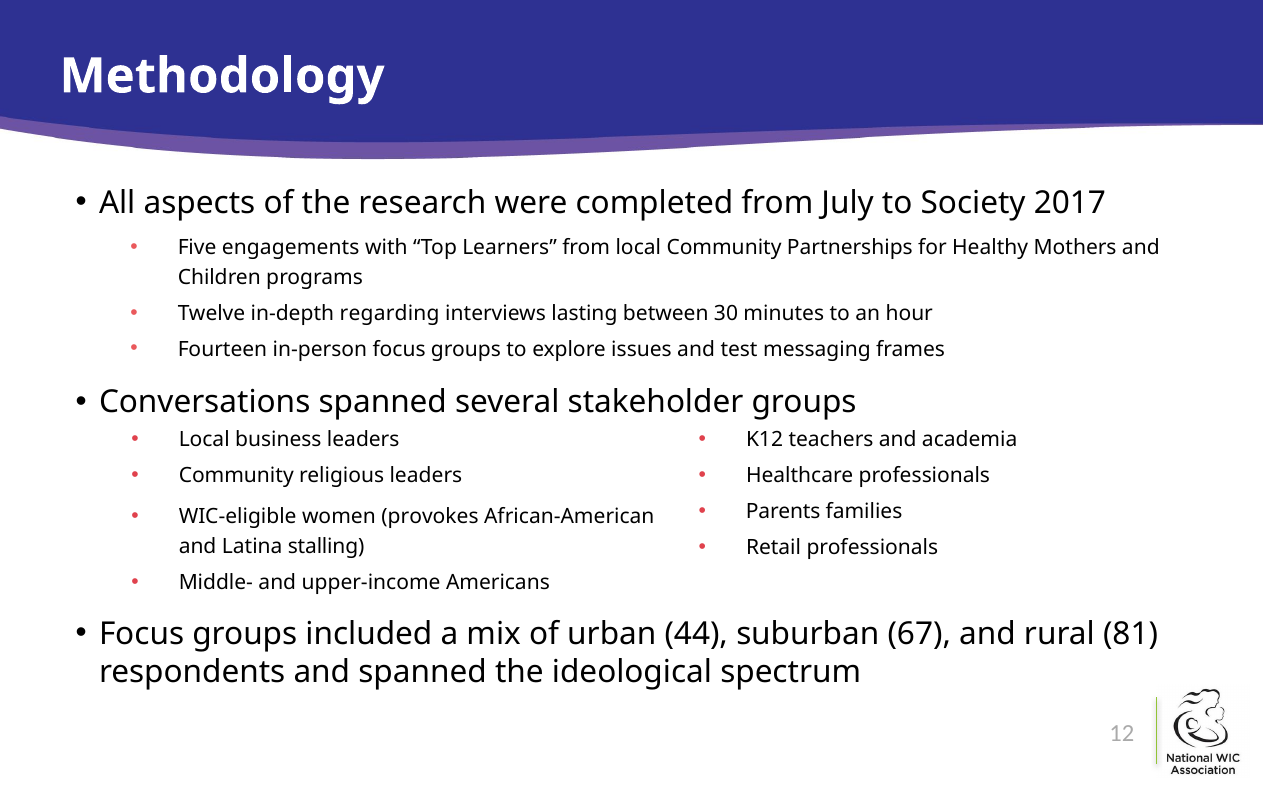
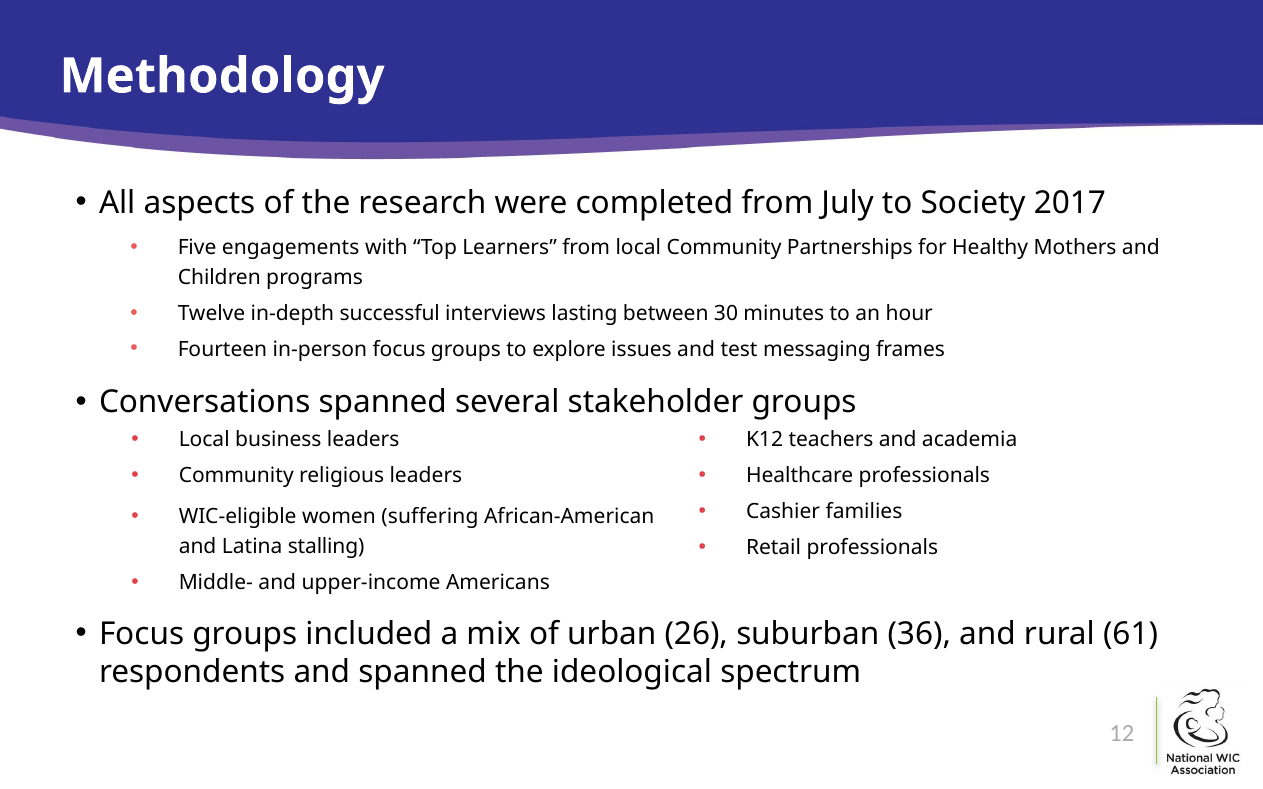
regarding: regarding -> successful (390, 313)
Parents: Parents -> Cashier (783, 512)
provokes: provokes -> suffering (430, 517)
44: 44 -> 26 (696, 634)
67: 67 -> 36 (919, 634)
81: 81 -> 61 (1131, 634)
